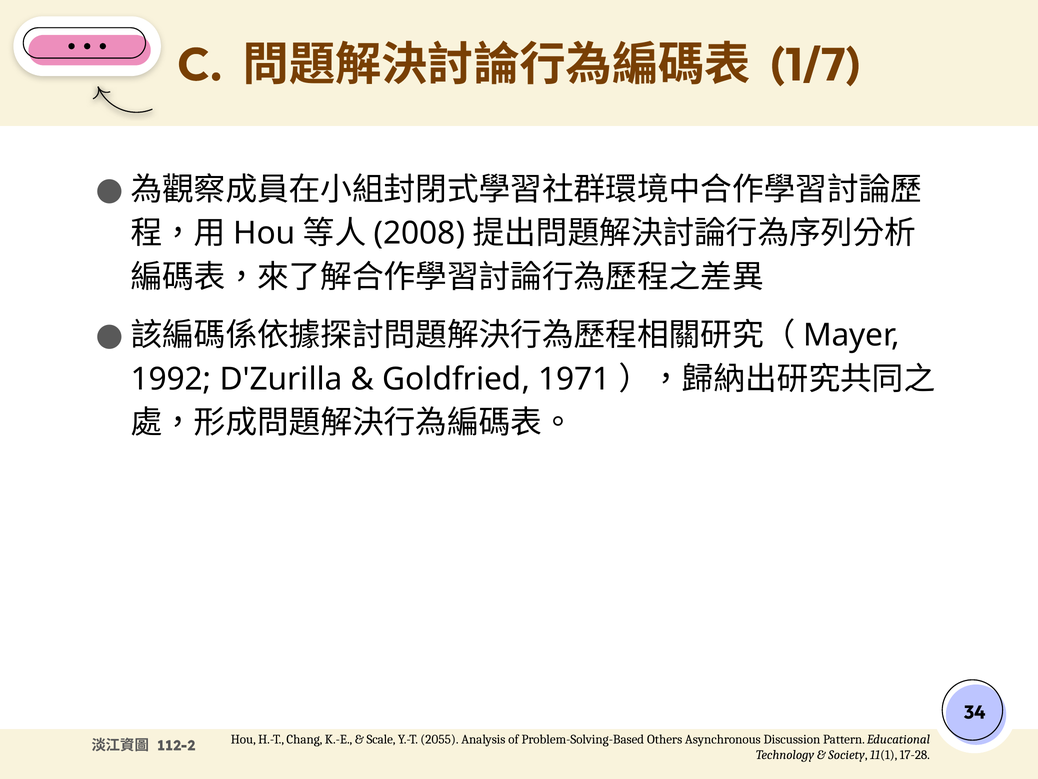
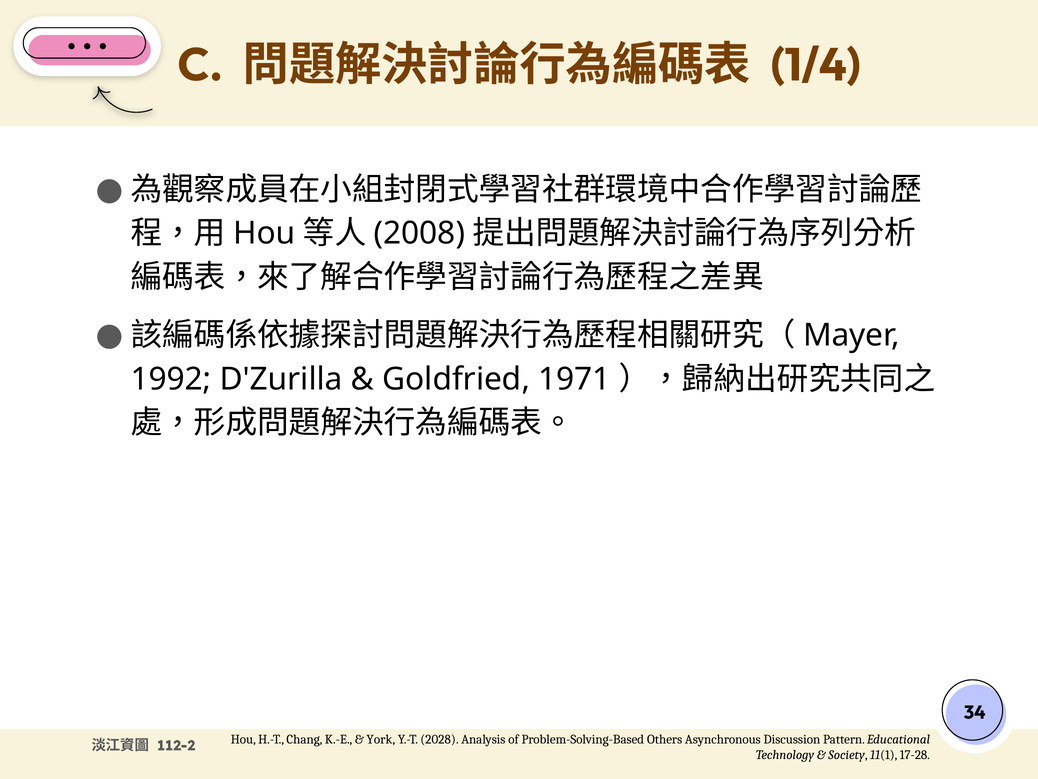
1/7: 1/7 -> 1/4 (816, 65)
Scale: Scale -> York (381, 739)
2055: 2055 -> 2028 (439, 739)
